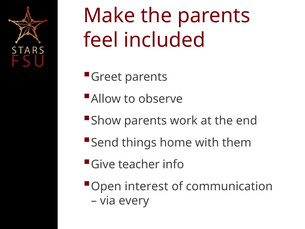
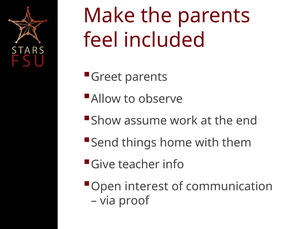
Show parents: parents -> assume (145, 121)
every: every -> proof (134, 200)
